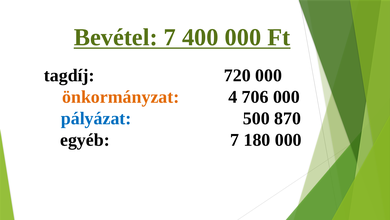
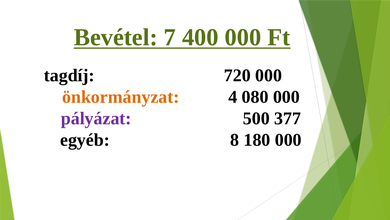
706: 706 -> 080 (255, 97)
pályázat colour: blue -> purple (96, 118)
870: 870 -> 377 (288, 118)
egyéb 7: 7 -> 8 (235, 139)
